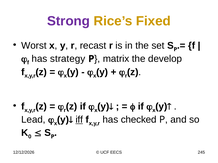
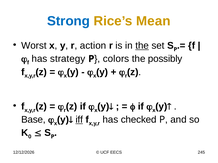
Strong colour: purple -> blue (68, 21)
Fixed: Fixed -> Mean (153, 21)
recast: recast -> action (93, 46)
the underline: none -> present (142, 46)
matrix: matrix -> colors (116, 59)
develop: develop -> possibly (165, 59)
Lead: Lead -> Base (33, 120)
